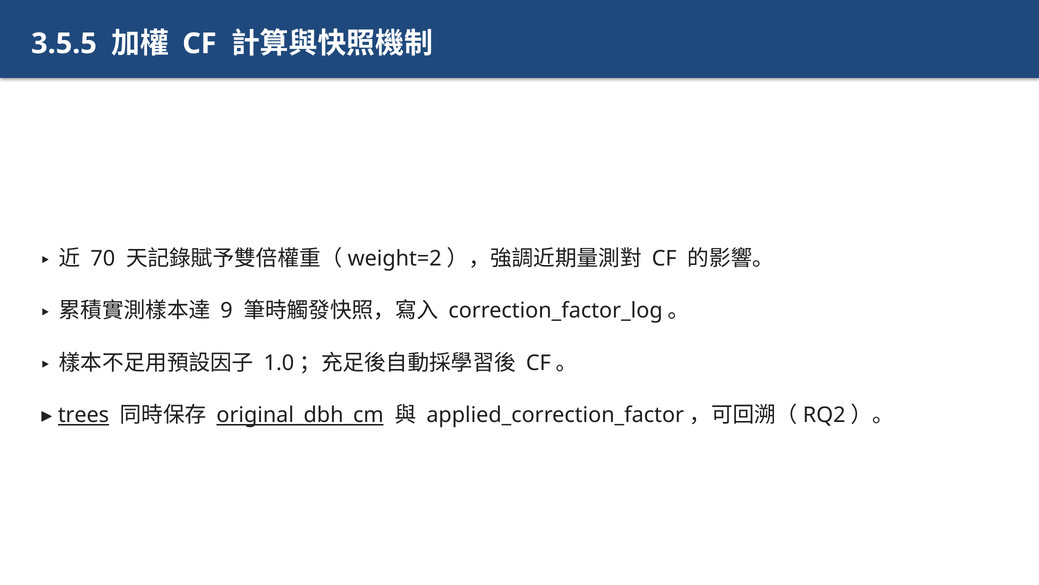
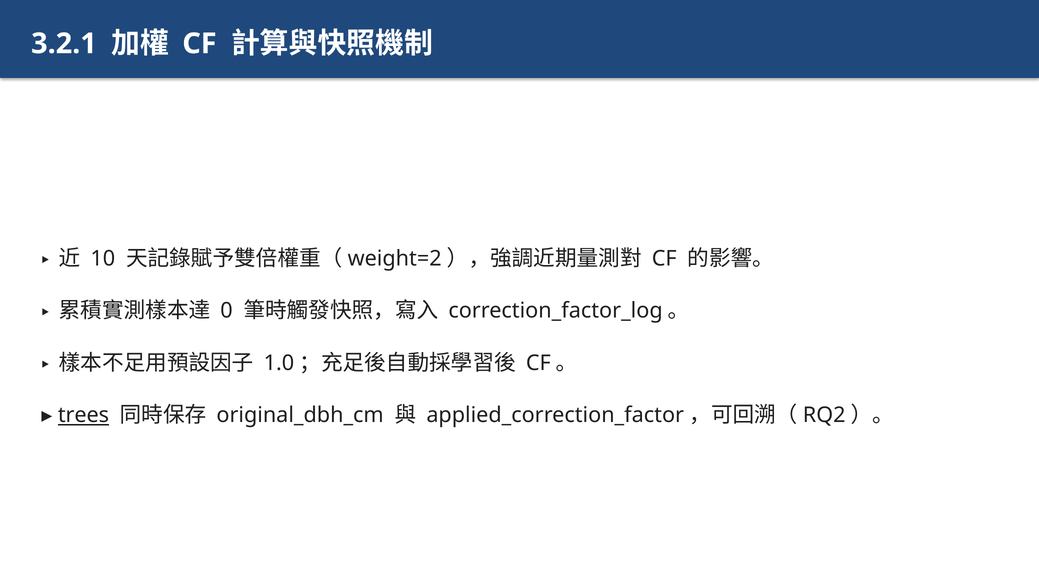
3.5.5: 3.5.5 -> 3.2.1 (64, 44)
70: 70 -> 10 (103, 258)
9: 9 -> 0 (227, 310)
original_dbh_cm underline: present -> none (300, 415)
